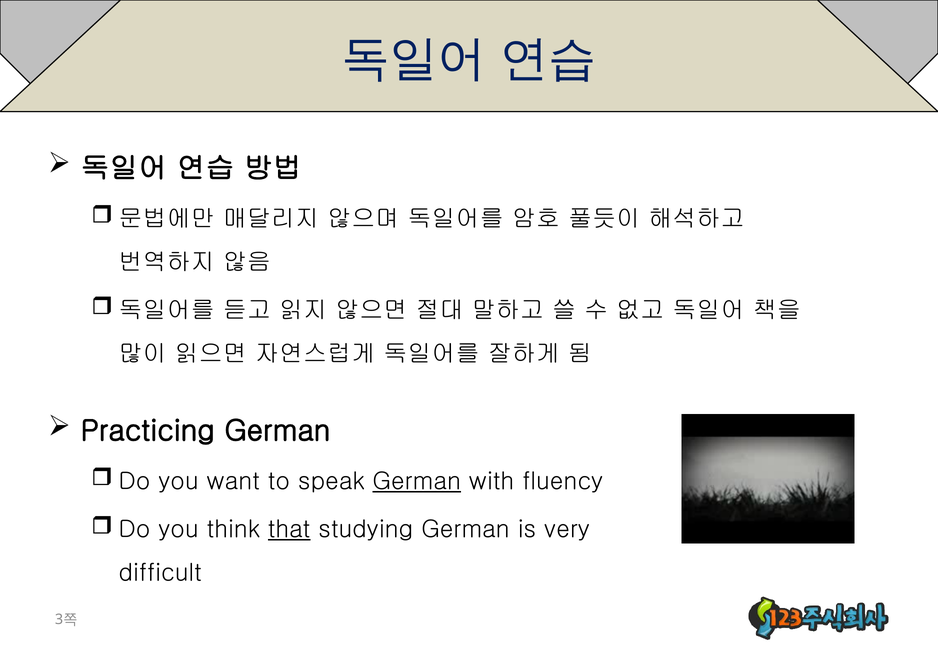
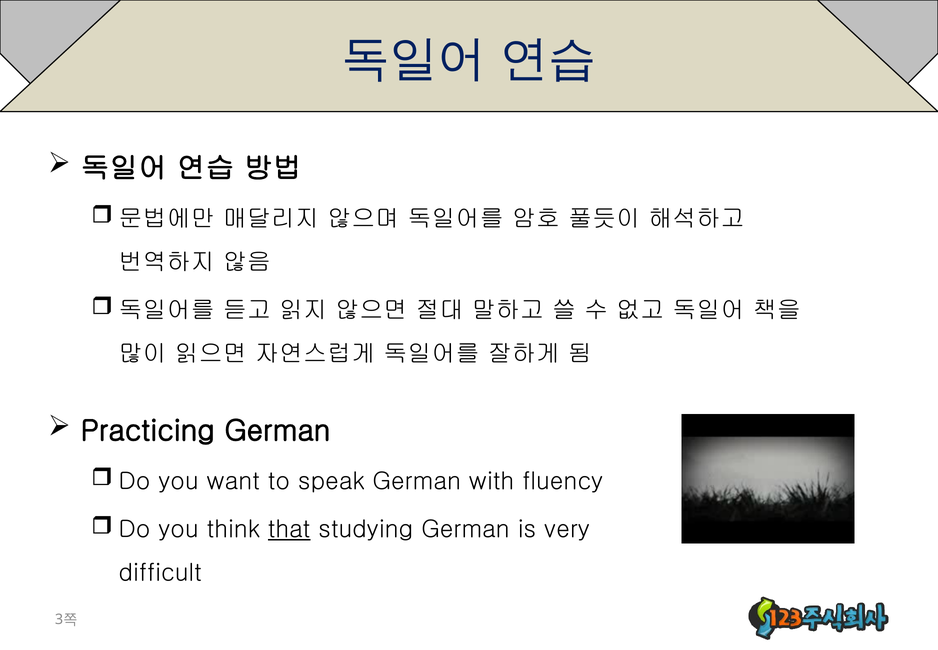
German underline: present -> none (417, 481)
